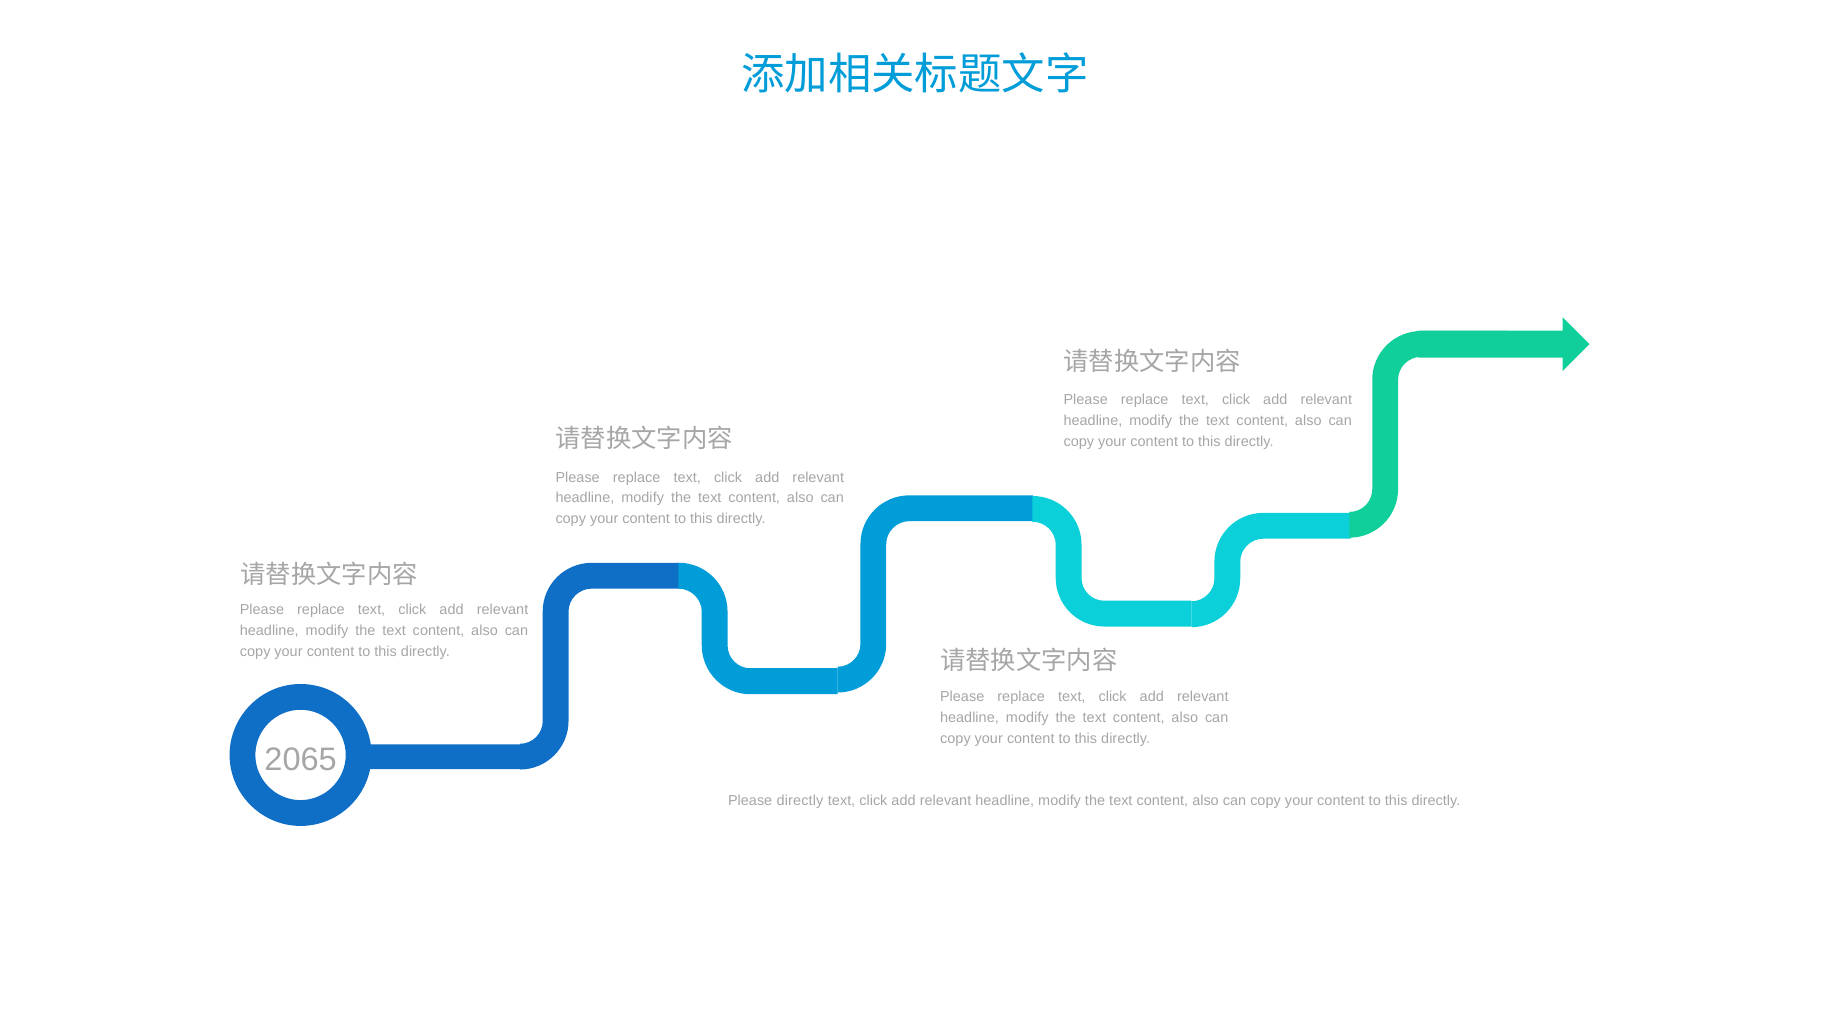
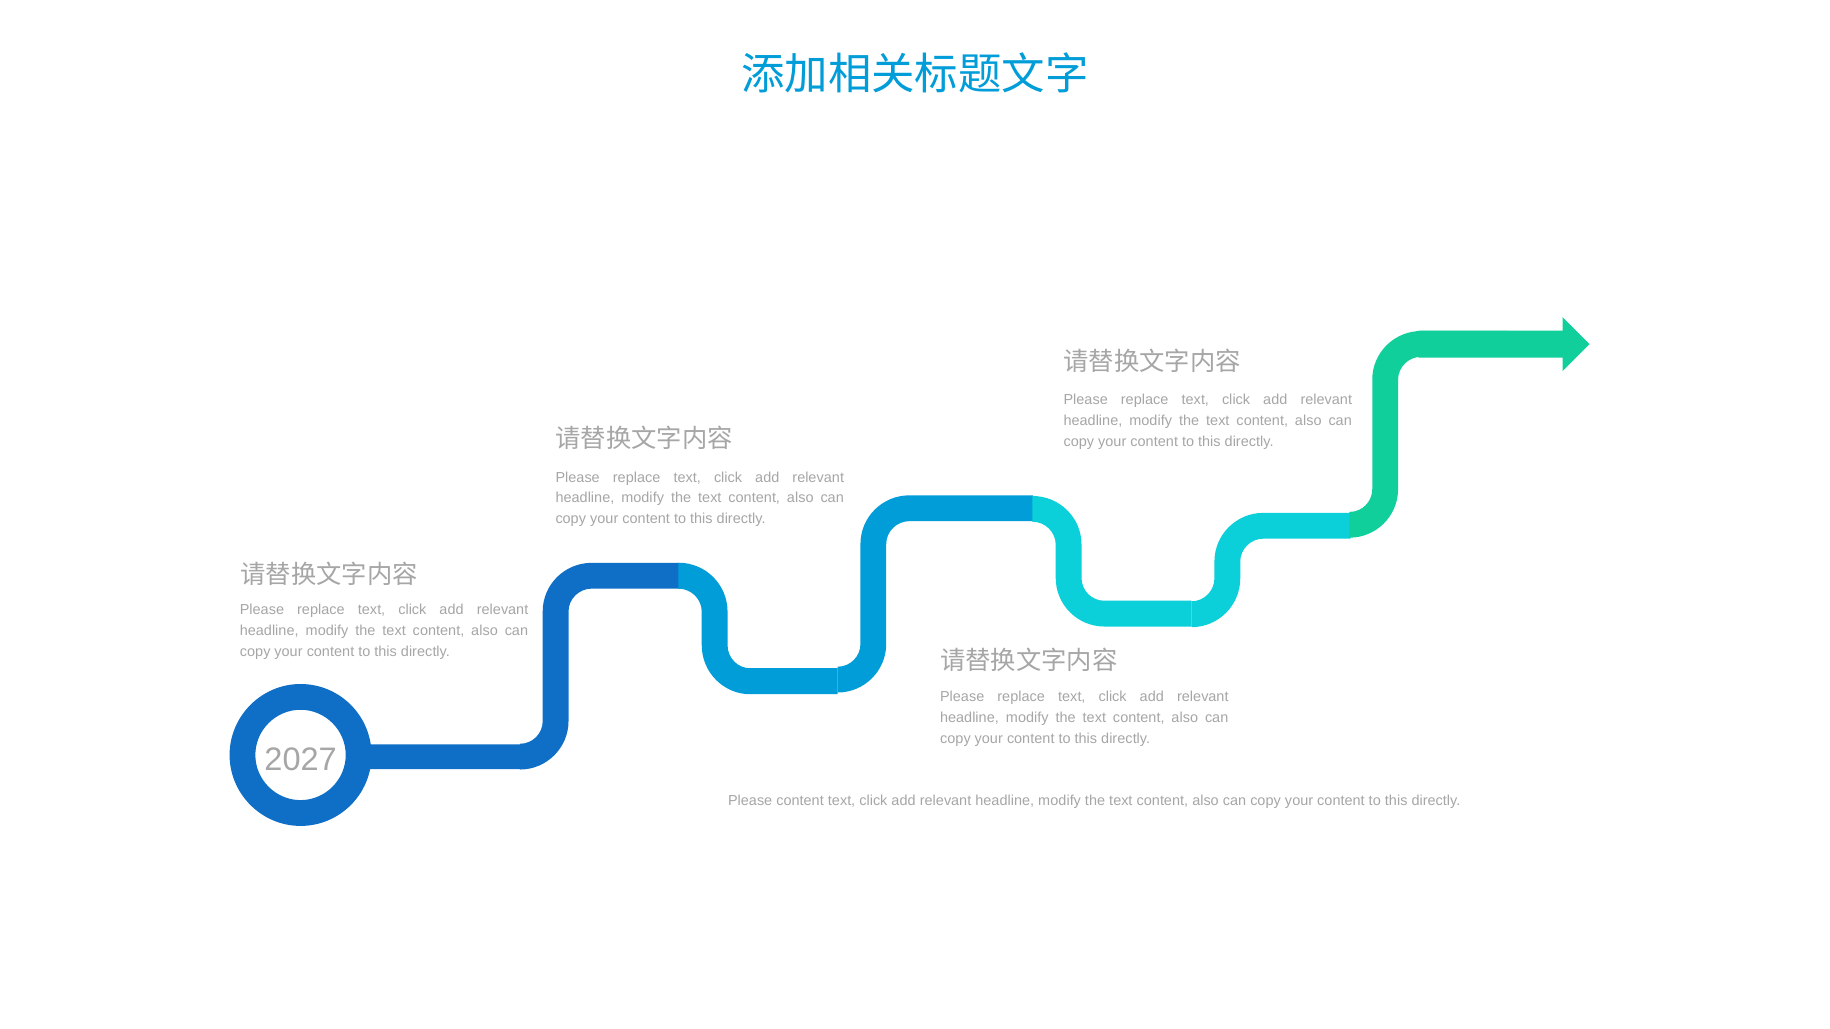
2065: 2065 -> 2027 (301, 760)
Please directly: directly -> content (800, 801)
